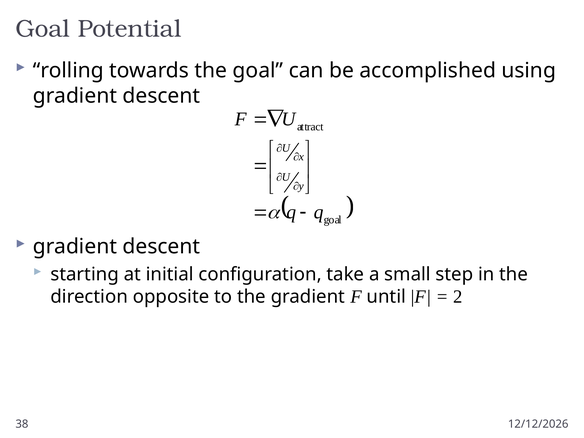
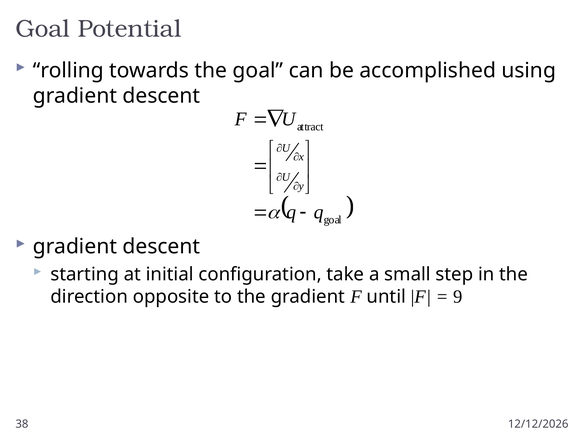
2: 2 -> 9 (458, 297)
